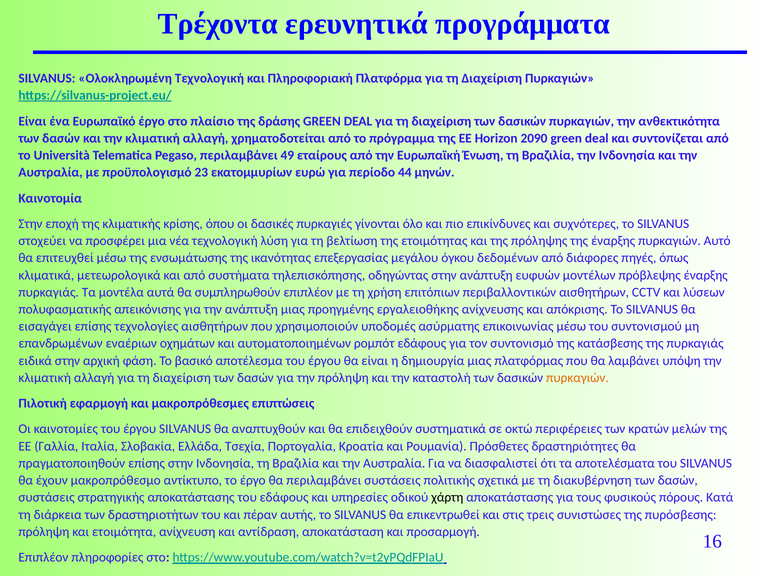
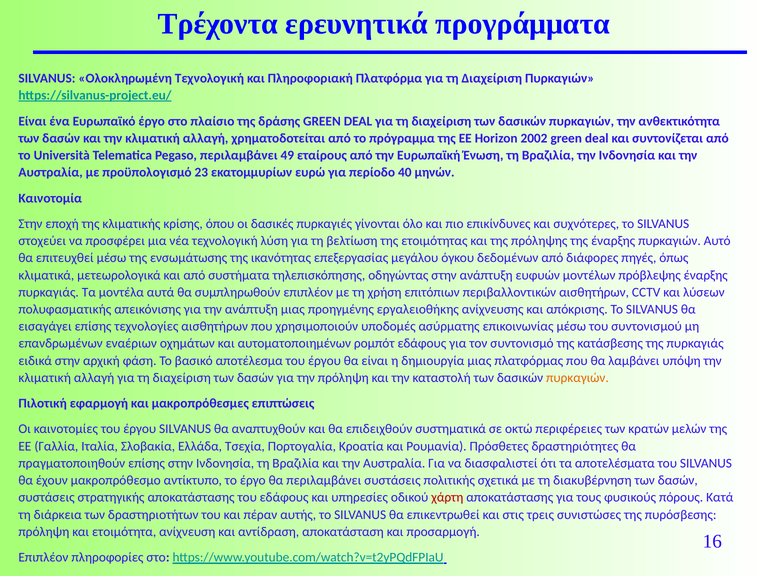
2090: 2090 -> 2002 (534, 138)
44: 44 -> 40 (405, 173)
χάρτη colour: black -> red (447, 498)
